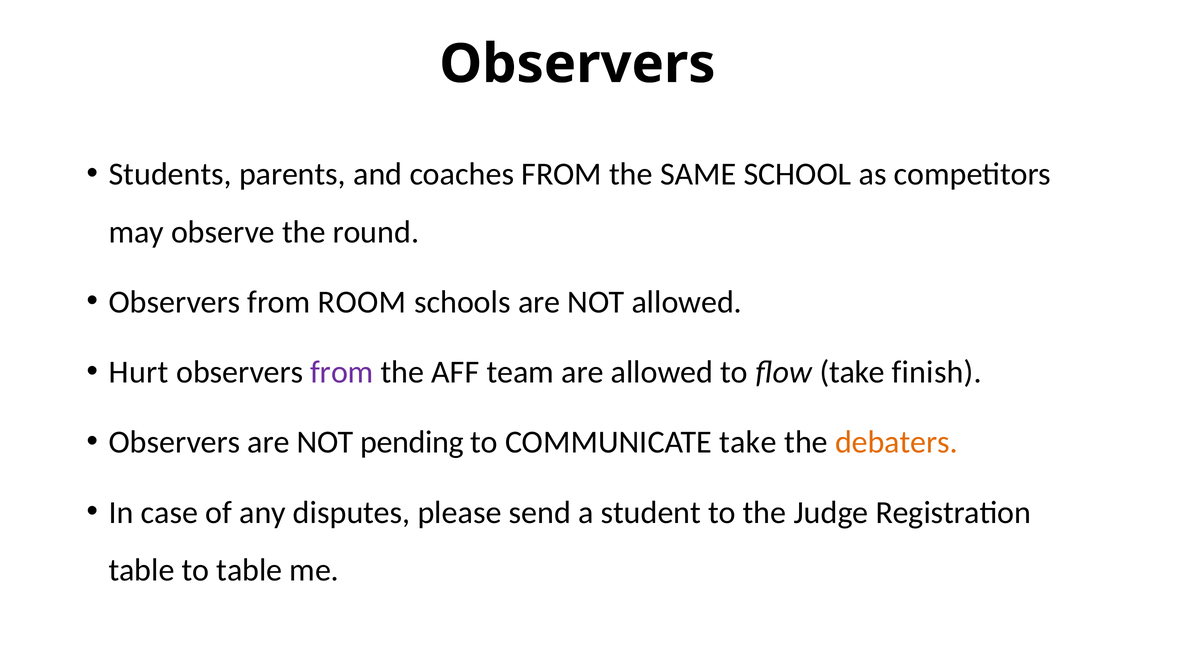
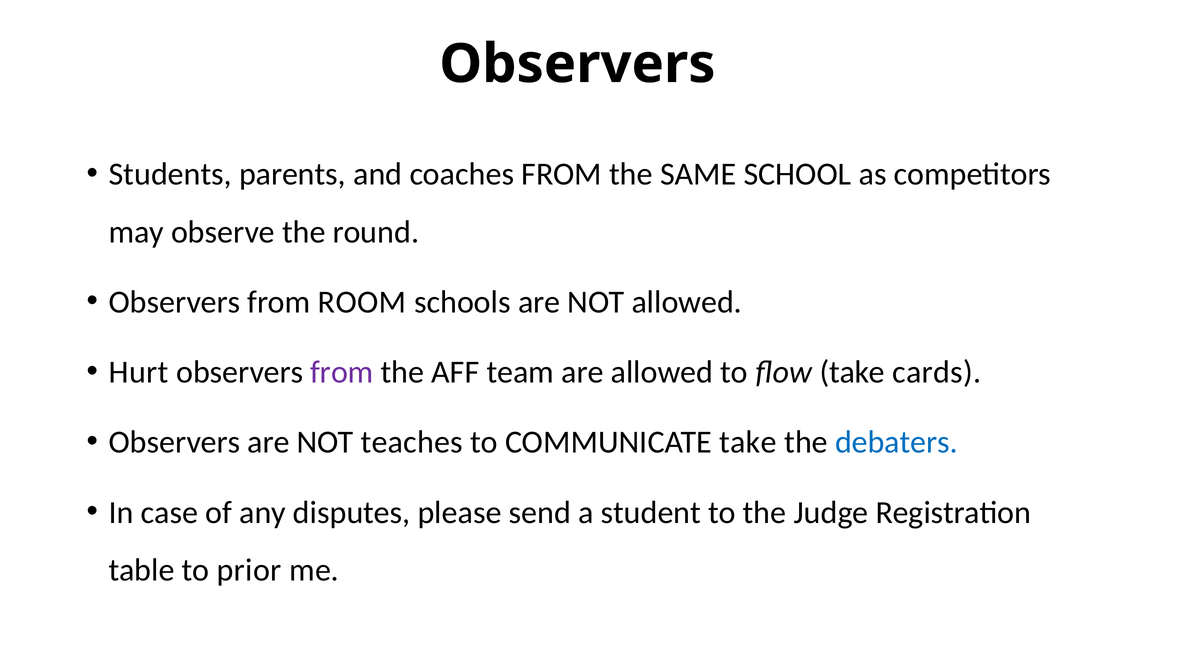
finish: finish -> cards (937, 372)
pending: pending -> teaches (412, 442)
debaters colour: orange -> blue (896, 442)
to table: table -> prior (249, 570)
